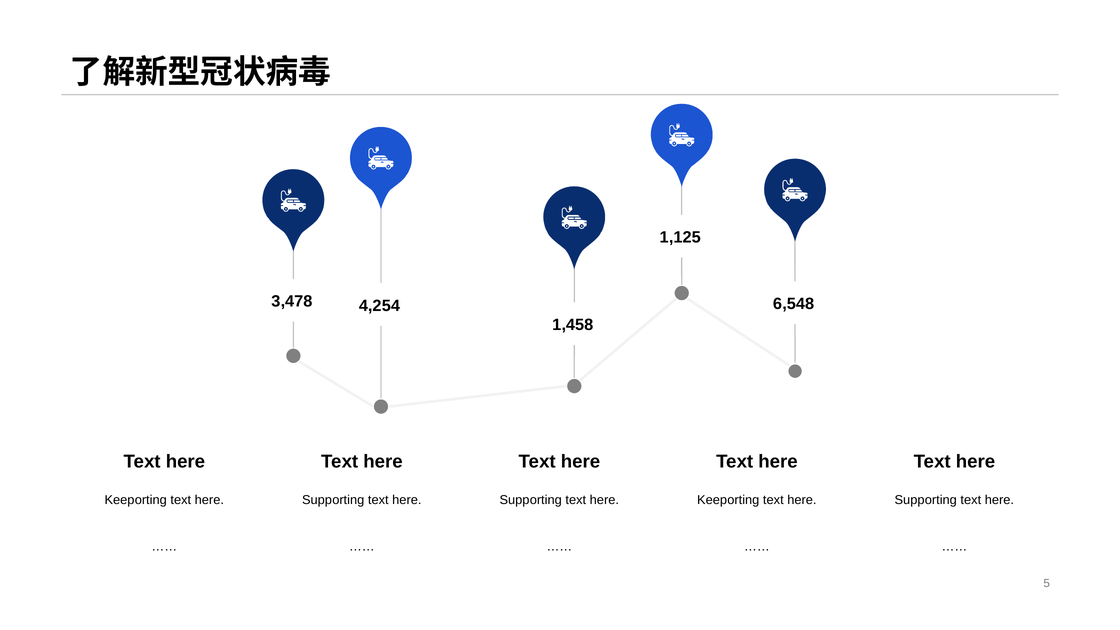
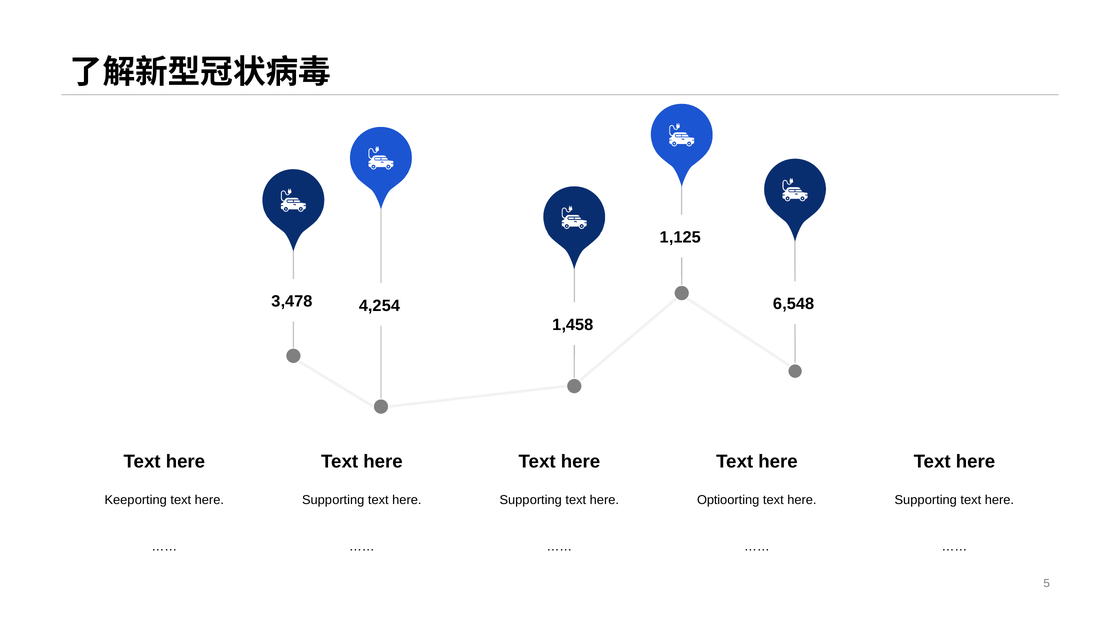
Keep: Keep -> Optio (712, 500)
